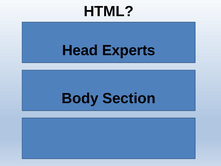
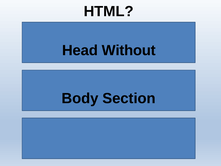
Experts: Experts -> Without (129, 50)
